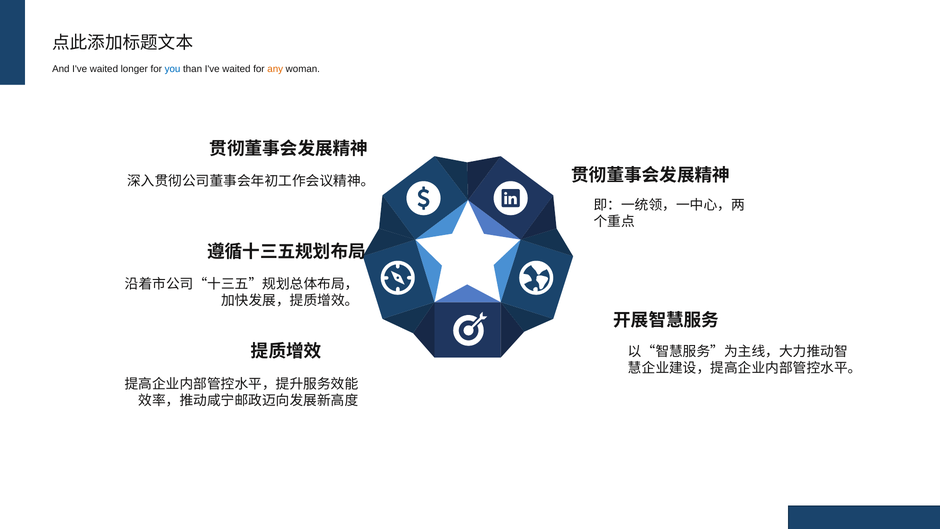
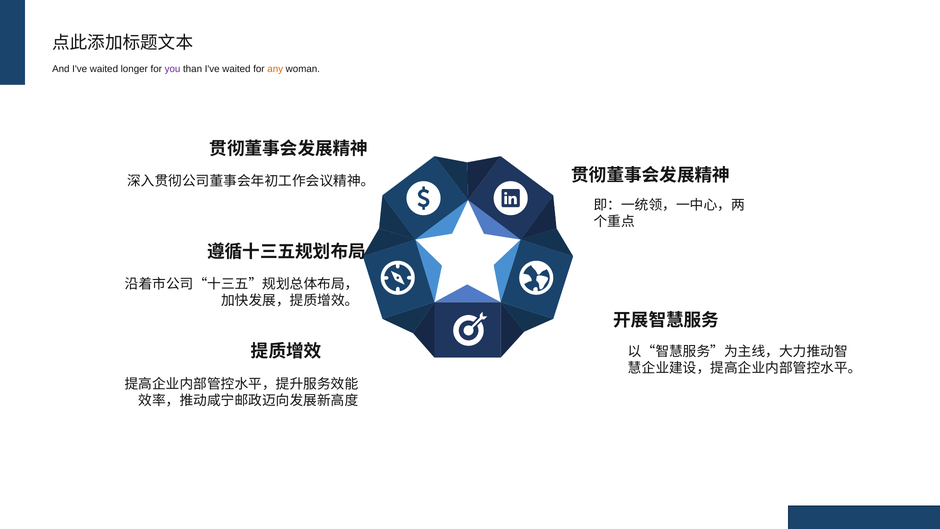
you colour: blue -> purple (173, 69)
